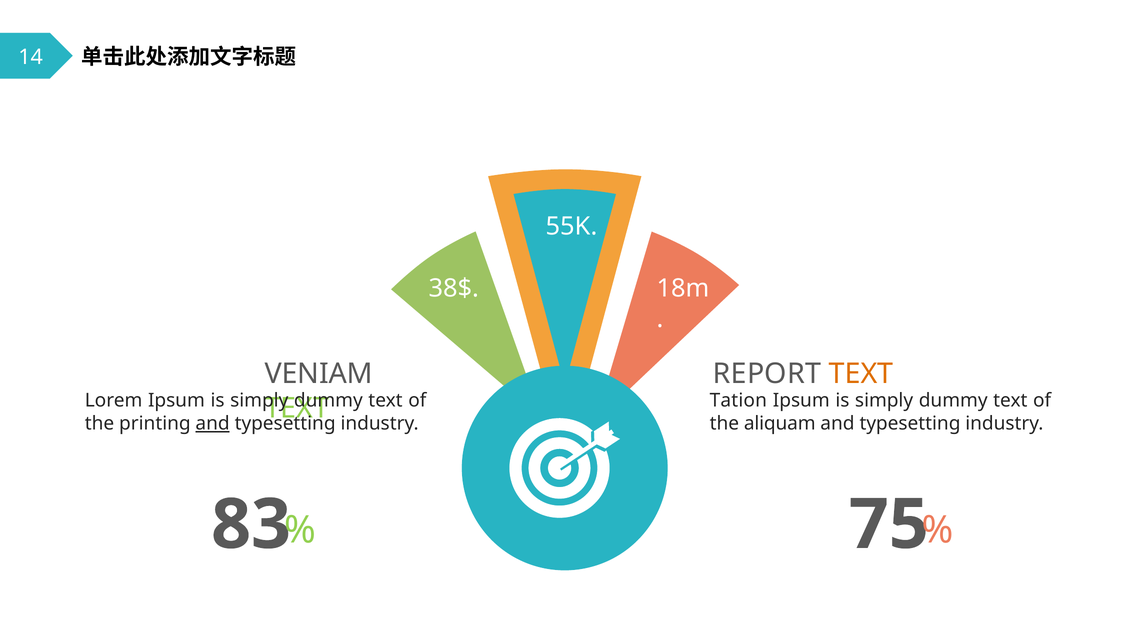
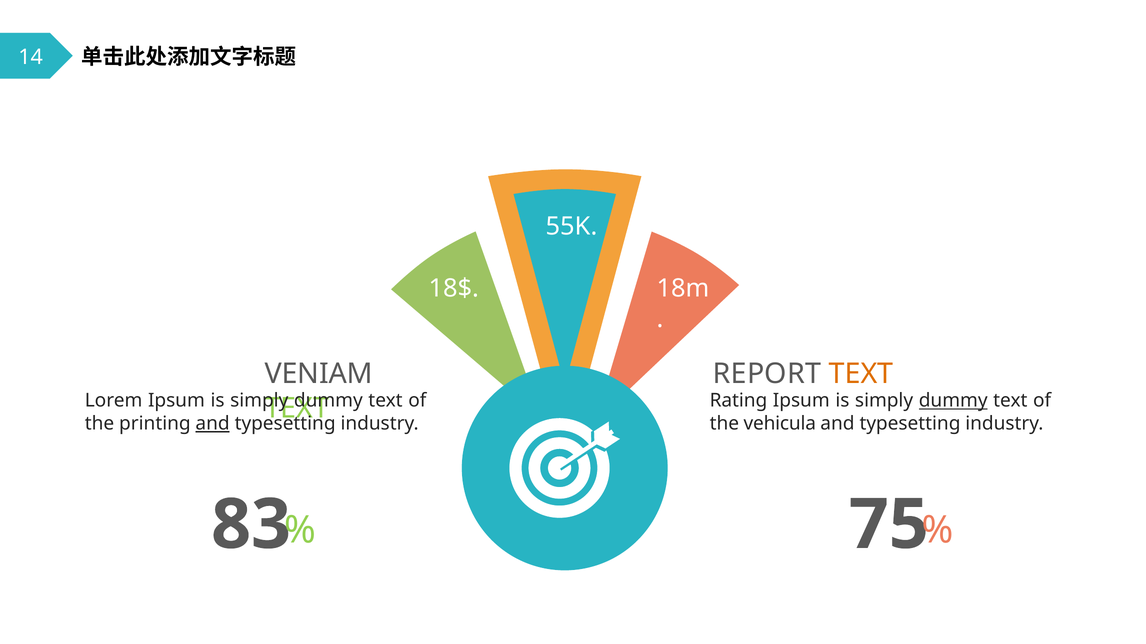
38$: 38$ -> 18$ (454, 289)
Tation: Tation -> Rating (738, 401)
dummy underline: none -> present (953, 401)
aliquam: aliquam -> vehicula (780, 424)
